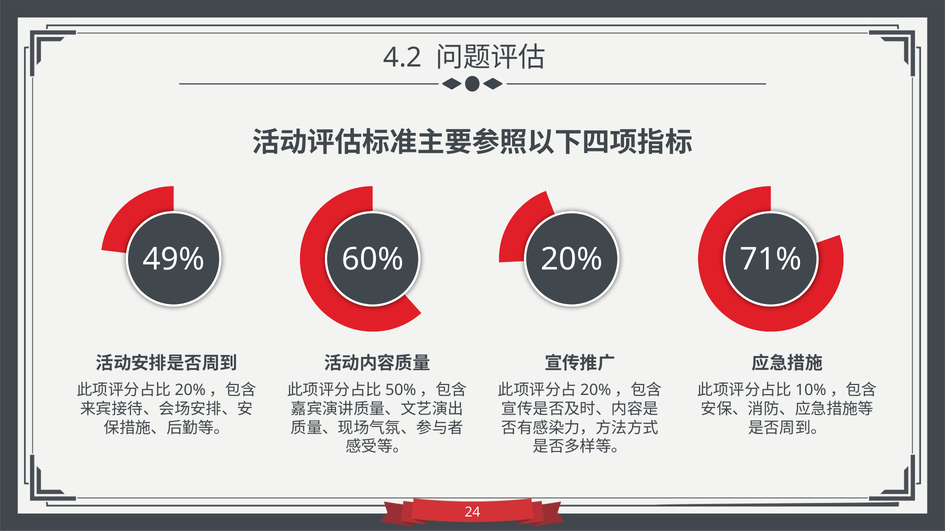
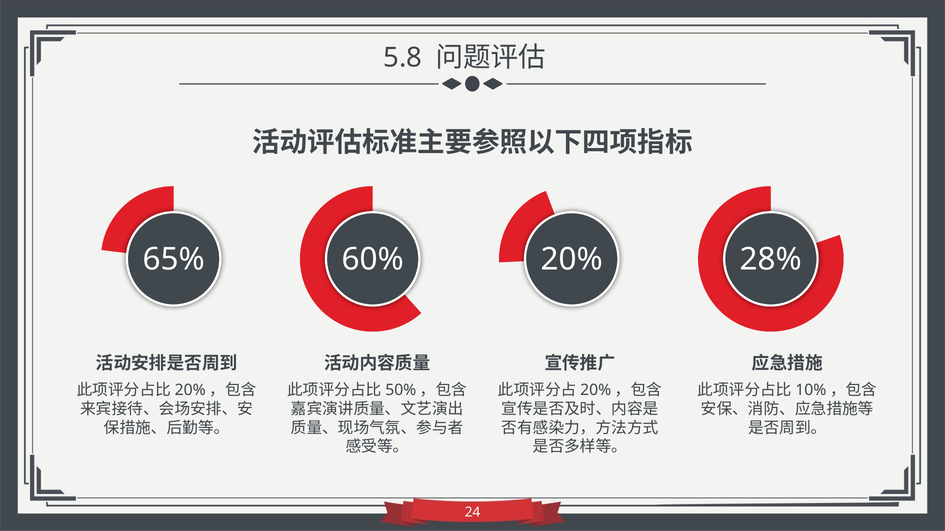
4.2: 4.2 -> 5.8 (403, 58)
49%: 49% -> 65% (174, 259)
71%: 71% -> 28% (771, 259)
